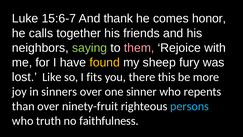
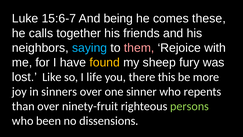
thank: thank -> being (118, 19)
honor: honor -> these (209, 19)
saying colour: light green -> light blue (90, 48)
fits: fits -> life (94, 77)
persons colour: light blue -> light green (190, 106)
truth: truth -> been (49, 121)
faithfulness: faithfulness -> dissensions (109, 121)
